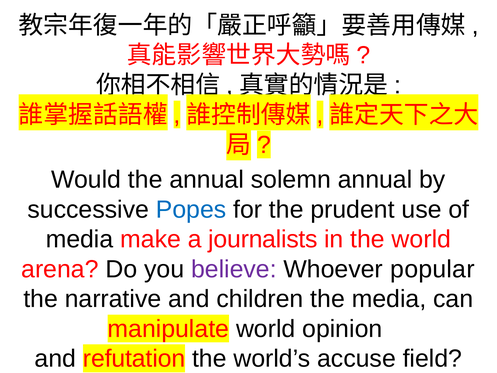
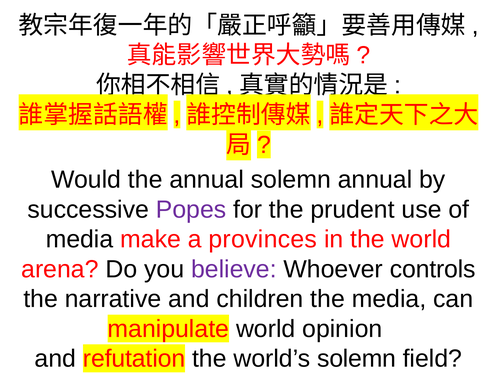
Popes colour: blue -> purple (191, 209)
journalists: journalists -> provinces (263, 239)
popular: popular -> controls (433, 269)
world’s accuse: accuse -> solemn (357, 358)
